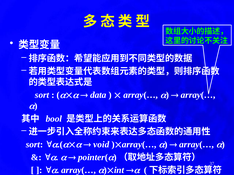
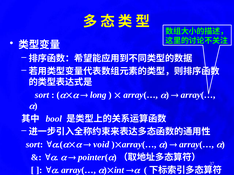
data: data -> long (98, 95)
